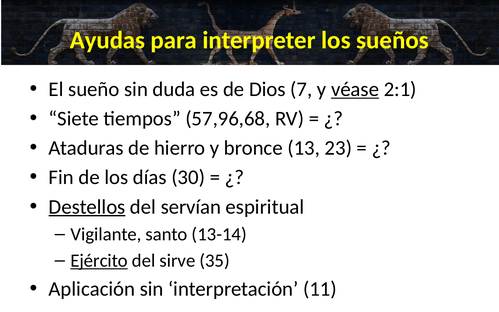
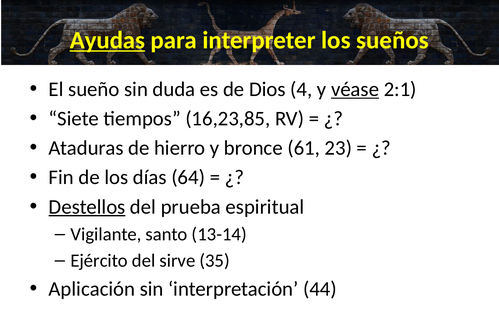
Ayudas underline: none -> present (107, 40)
7: 7 -> 4 (301, 89)
57,96,68: 57,96,68 -> 16,23,85 (228, 119)
13: 13 -> 61 (304, 148)
30: 30 -> 64 (188, 177)
servían: servían -> prueba (191, 207)
Ejército underline: present -> none (99, 261)
11: 11 -> 44 (320, 289)
